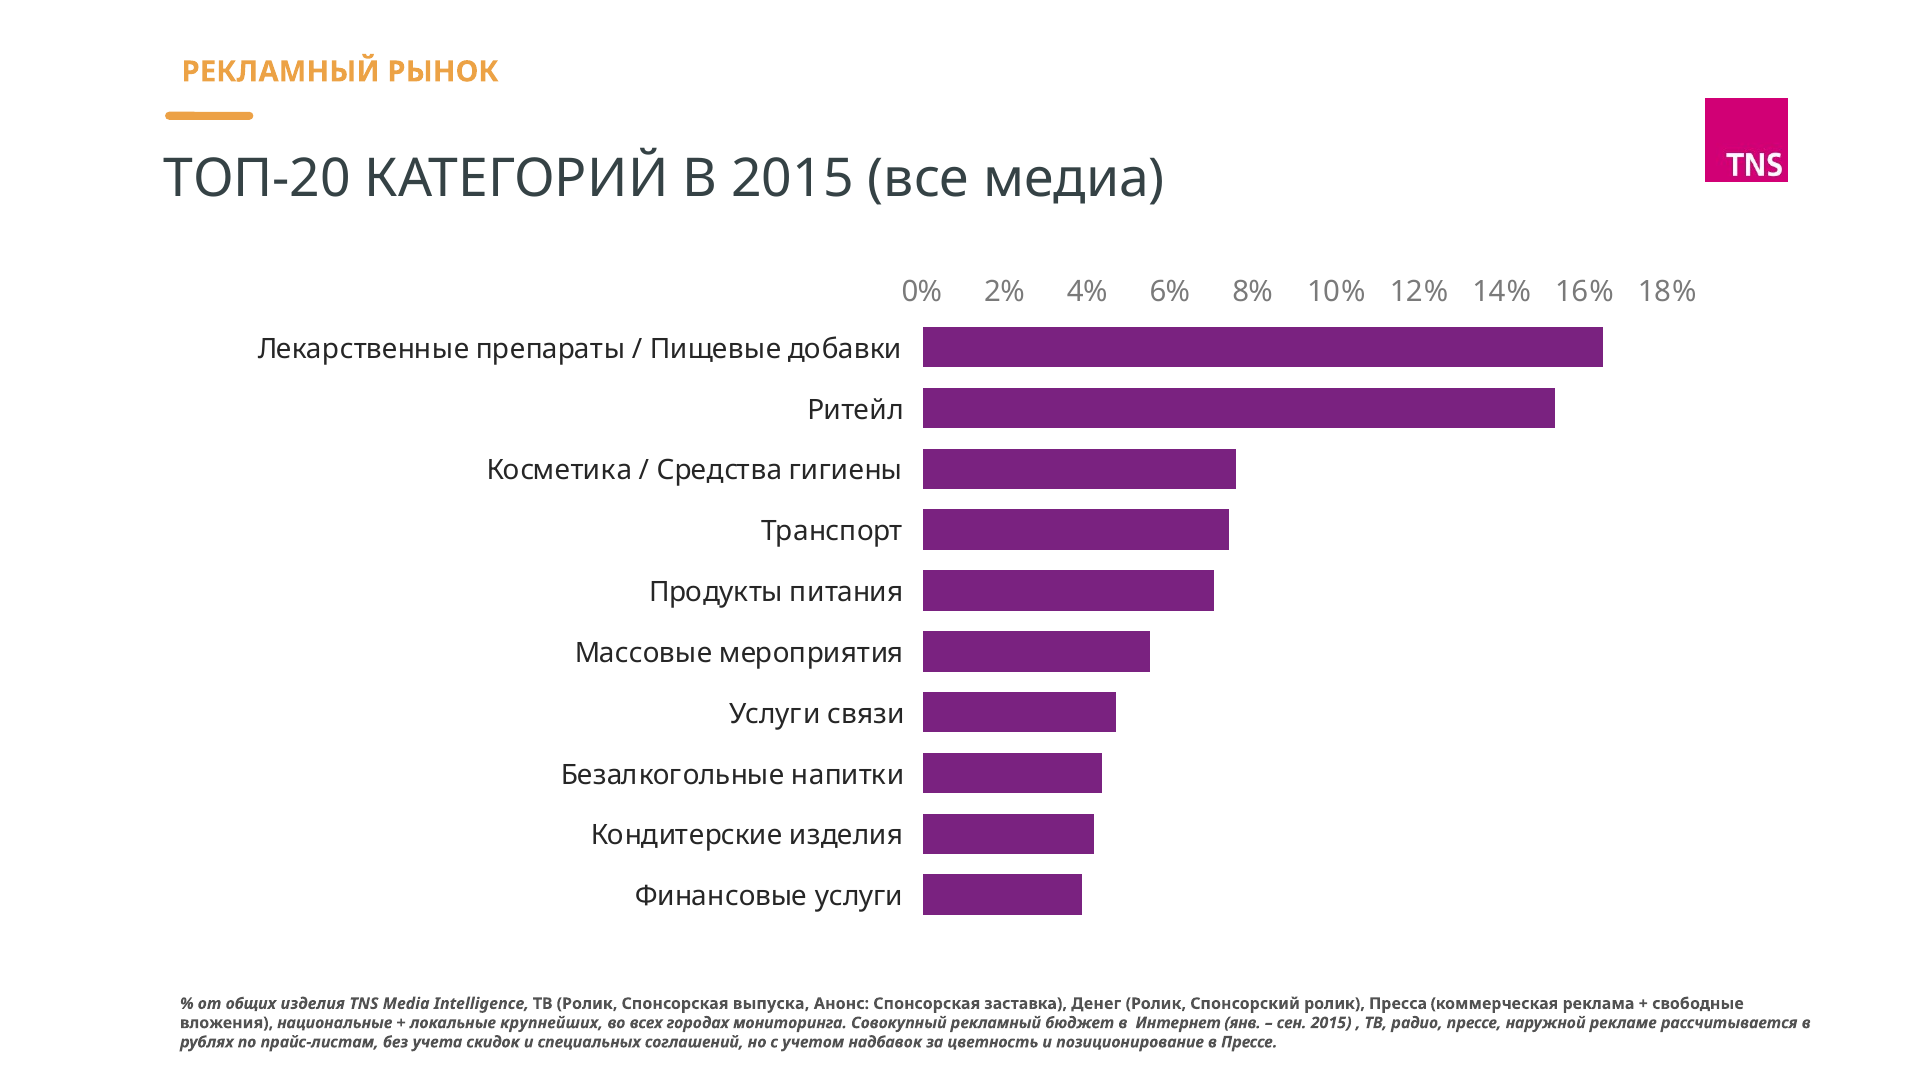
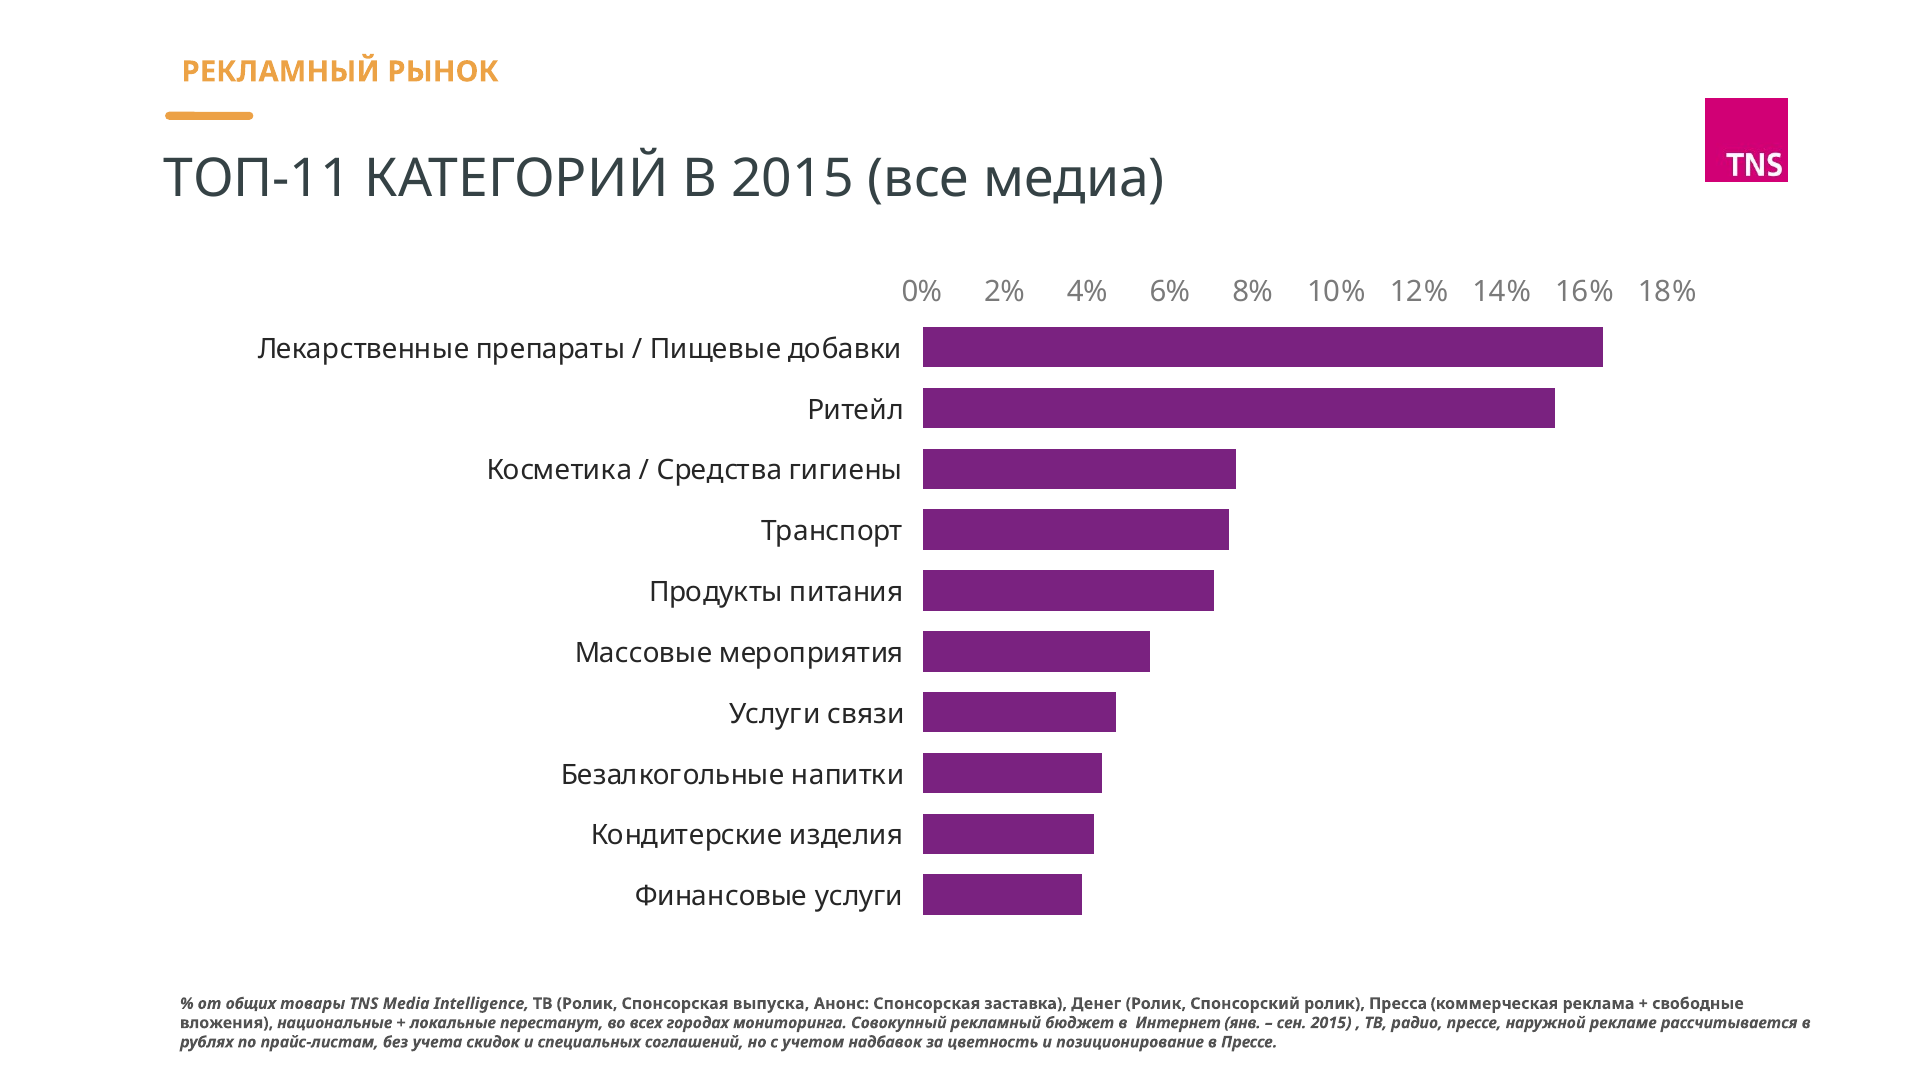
ТОП-20: ТОП-20 -> ТОП-11 (257, 179)
общих изделия: изделия -> товары (313, 1004)
крупнейших: крупнейших -> перестанут (552, 1023)
